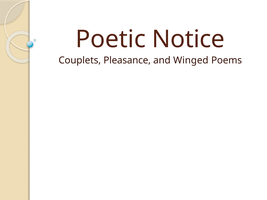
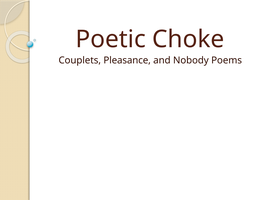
Notice: Notice -> Choke (188, 39)
Winged: Winged -> Nobody (191, 60)
